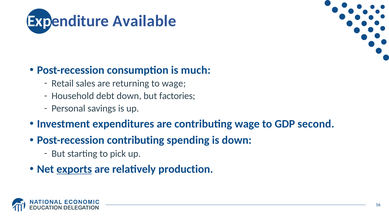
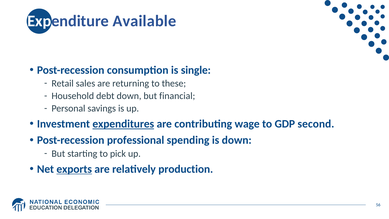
much: much -> single (196, 70)
to wage: wage -> these (174, 83)
factories: factories -> financial (177, 96)
expenditures underline: none -> present (123, 124)
Post-recession contributing: contributing -> professional (136, 140)
